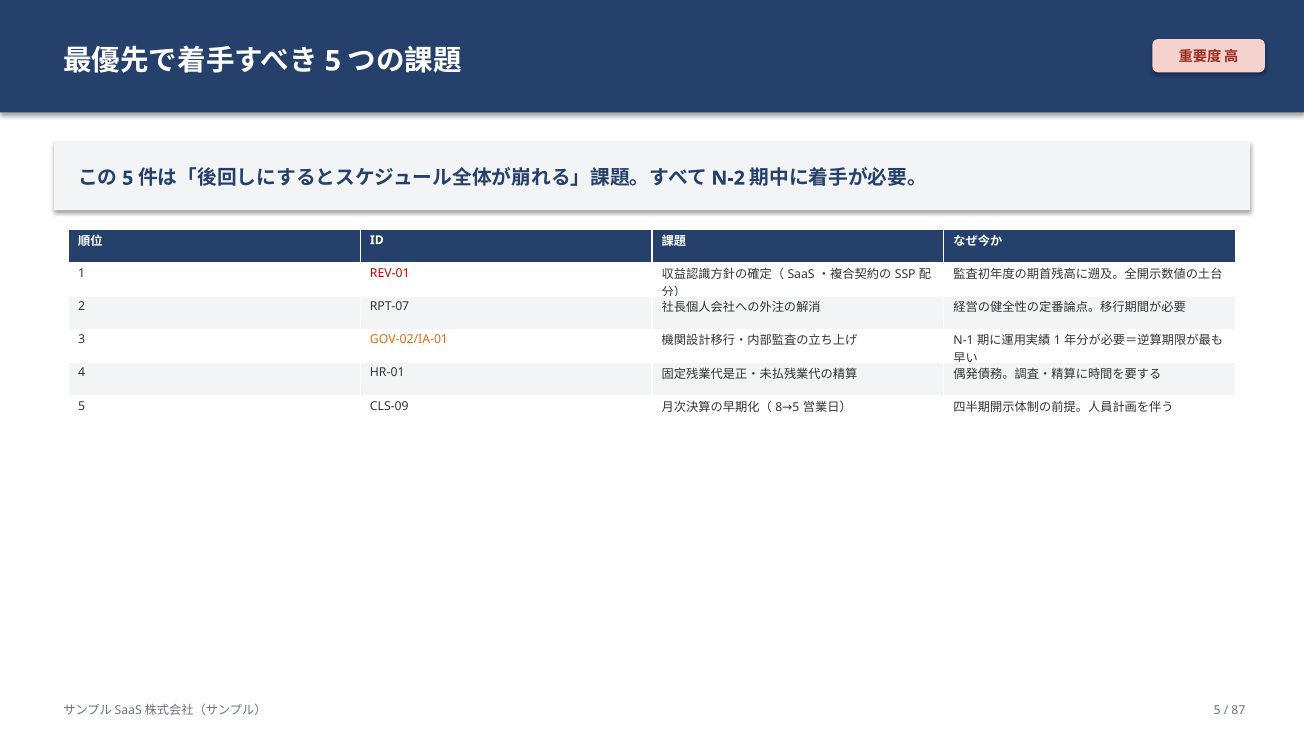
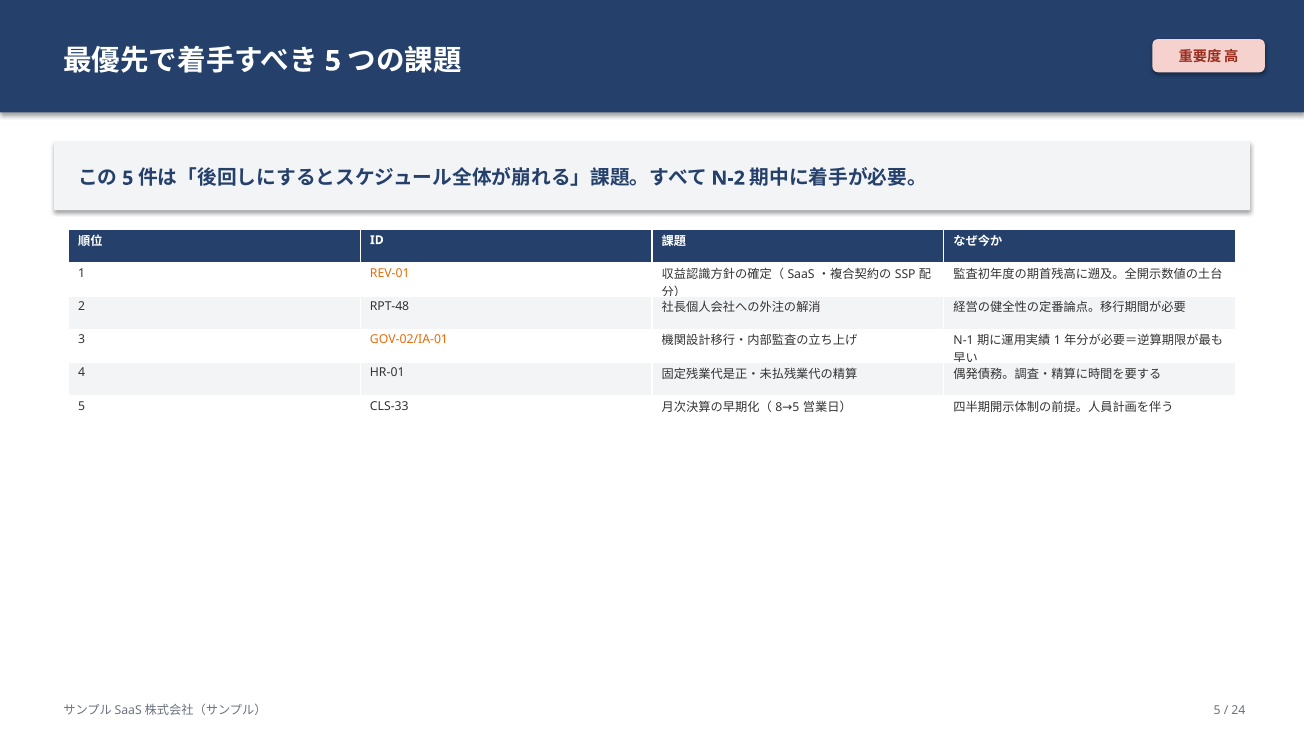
REV-01 colour: red -> orange (390, 273)
RPT-07: RPT-07 -> RPT-48 (390, 307)
CLS-09: CLS-09 -> CLS-33 (389, 406)
87: 87 -> 24 (1238, 711)
